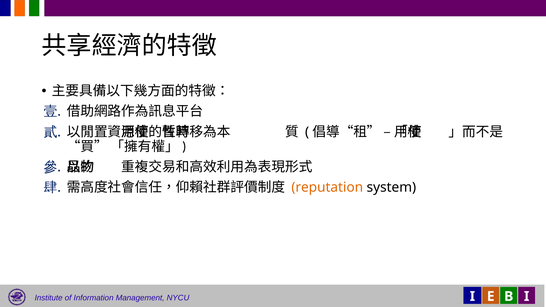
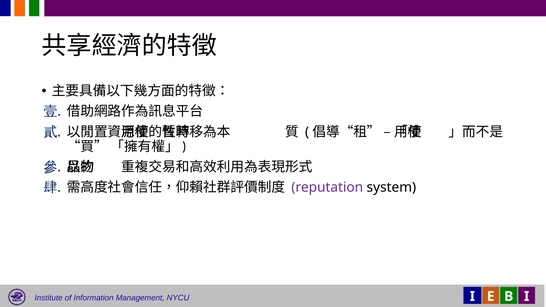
reputation colour: orange -> purple (327, 188)
